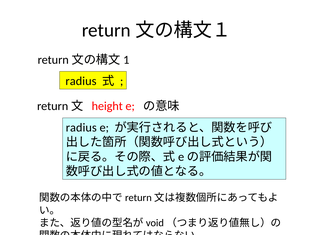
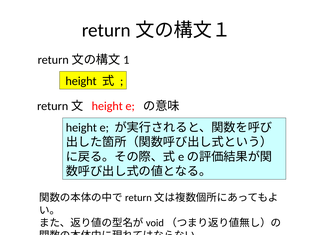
radius: radius -> height (81, 81)
radius: radius -> height (81, 127)
